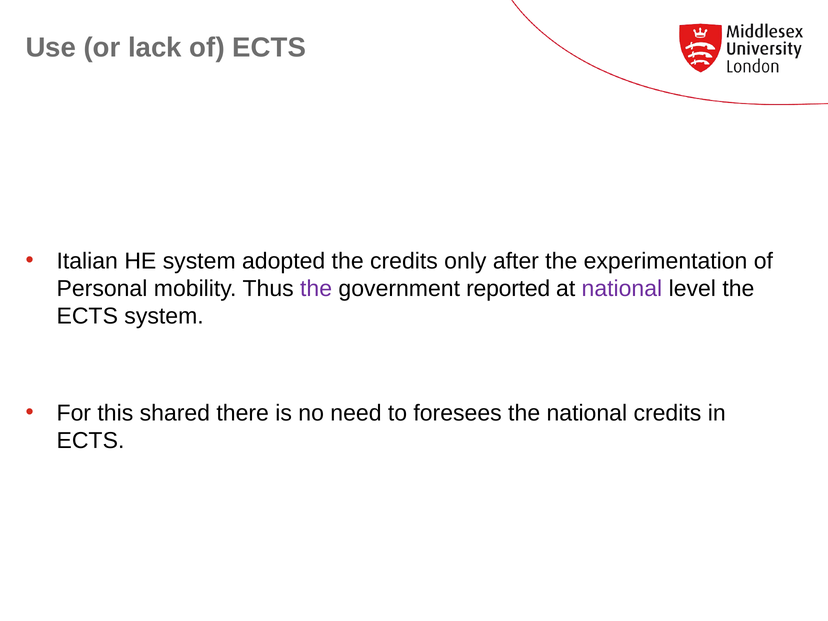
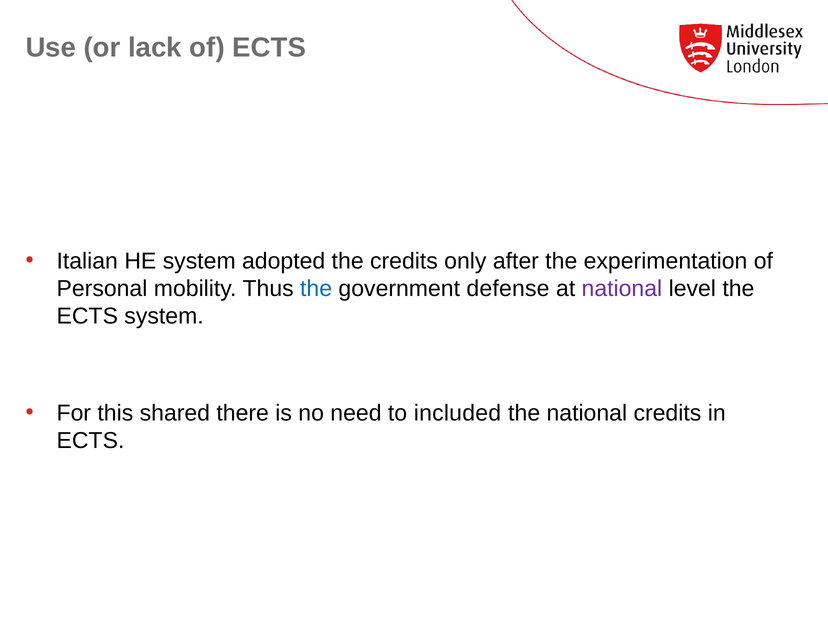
the colour: purple -> blue (316, 289)
reported: reported -> defense (508, 289)
foresees: foresees -> included (457, 413)
